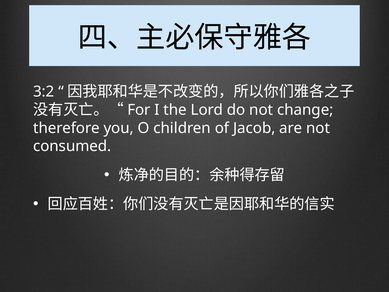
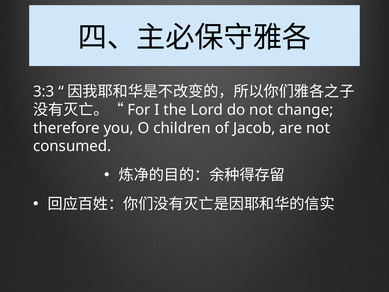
3:2: 3:2 -> 3:3 (44, 92)
